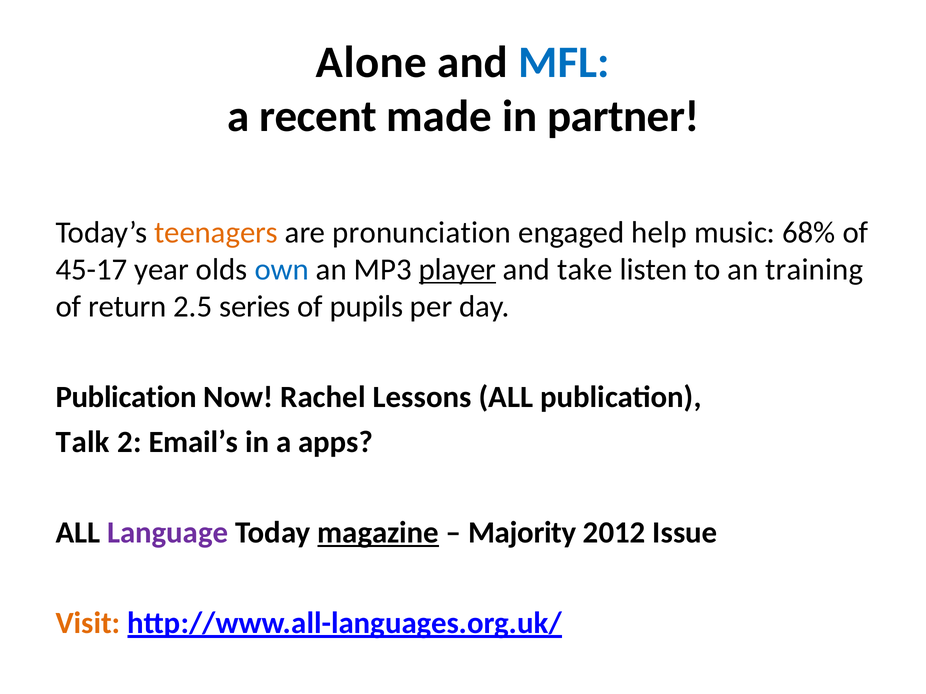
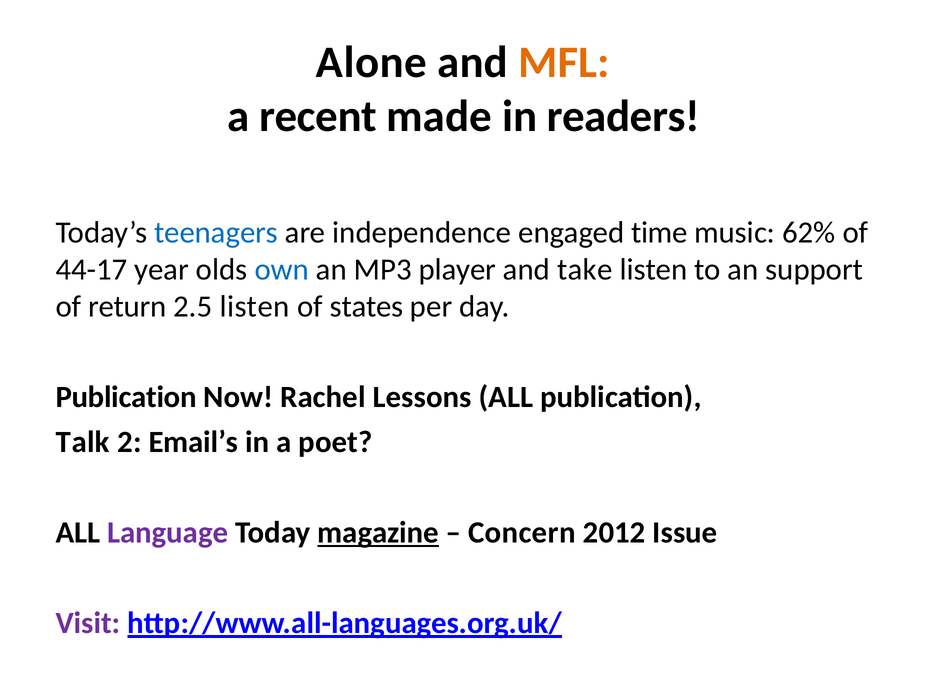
MFL colour: blue -> orange (564, 63)
partner: partner -> readers (623, 117)
teenagers colour: orange -> blue (216, 233)
pronunciation: pronunciation -> independence (422, 233)
help: help -> time (659, 233)
68%: 68% -> 62% (809, 233)
45-17: 45-17 -> 44-17 (92, 270)
player underline: present -> none (457, 270)
training: training -> support (814, 270)
2.5 series: series -> listen (255, 307)
pupils: pupils -> states (367, 307)
apps: apps -> poet (335, 443)
Majority: Majority -> Concern (522, 533)
Visit colour: orange -> purple (88, 624)
